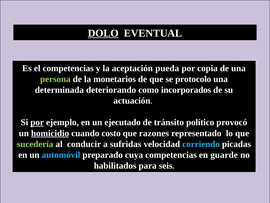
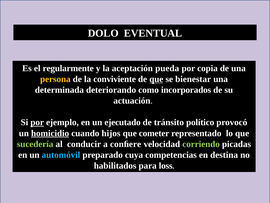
DOLO underline: present -> none (103, 33)
el competencias: competencias -> regularmente (68, 68)
persona colour: light green -> yellow (55, 79)
monetarios: monetarios -> conviviente (115, 79)
que underline: none -> present (156, 79)
protocolo: protocolo -> bienestar (193, 79)
costo: costo -> hijos (111, 133)
razones: razones -> cometer (154, 133)
sufridas: sufridas -> conﬁere (126, 144)
corriendo colour: light blue -> light green (201, 144)
guarde: guarde -> destina (224, 155)
seis: seis -> loss (166, 165)
